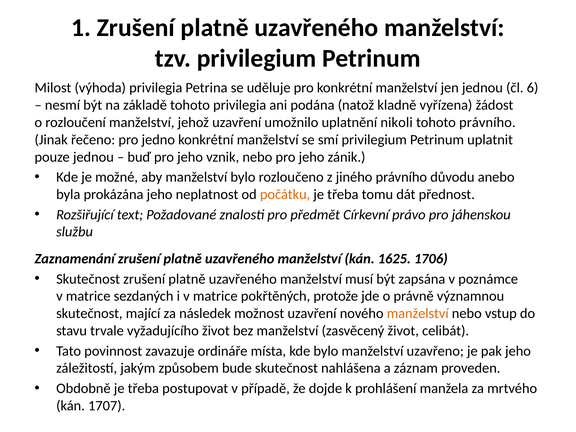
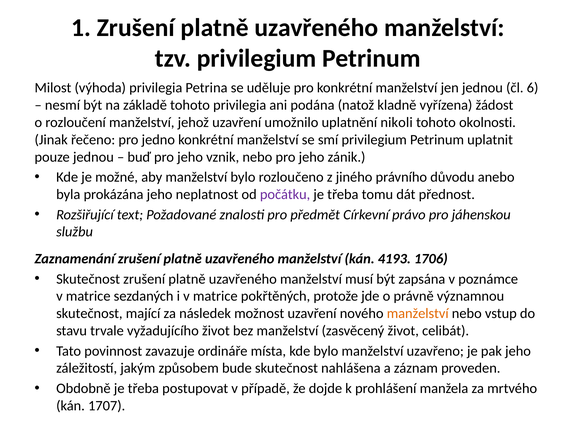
tohoto právního: právního -> okolnosti (487, 122)
počátku colour: orange -> purple (285, 194)
1625: 1625 -> 4193 (394, 259)
